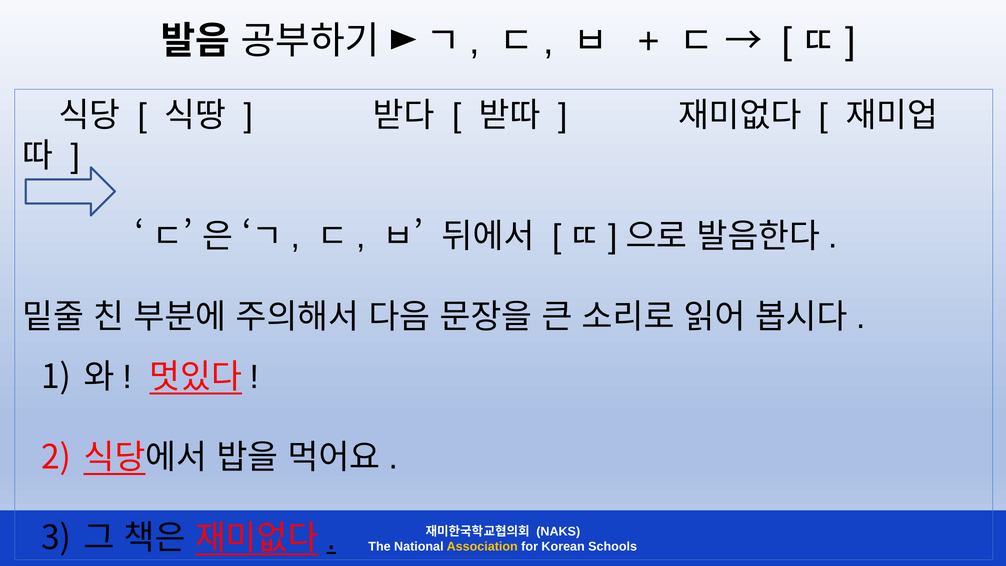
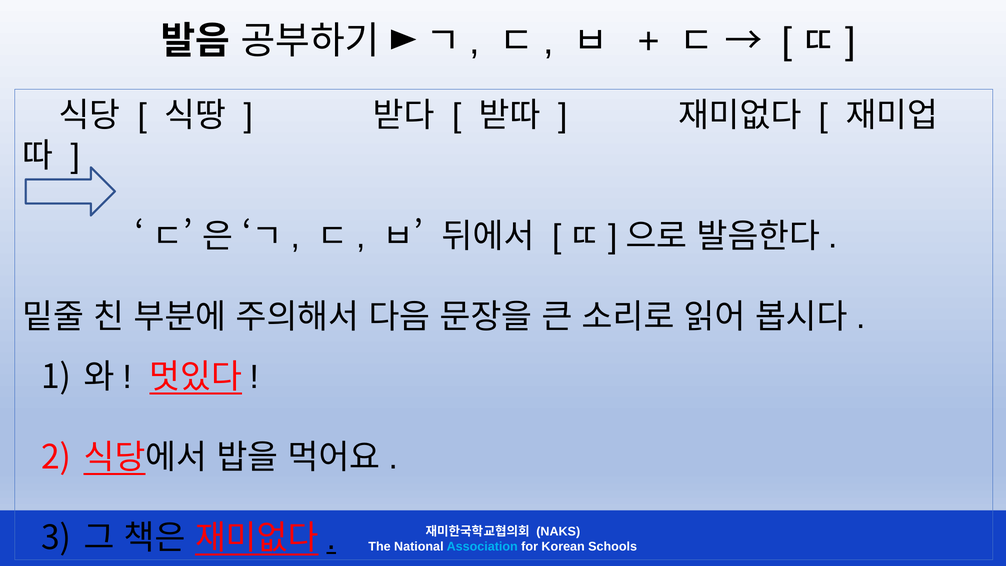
Association colour: yellow -> light blue (482, 546)
